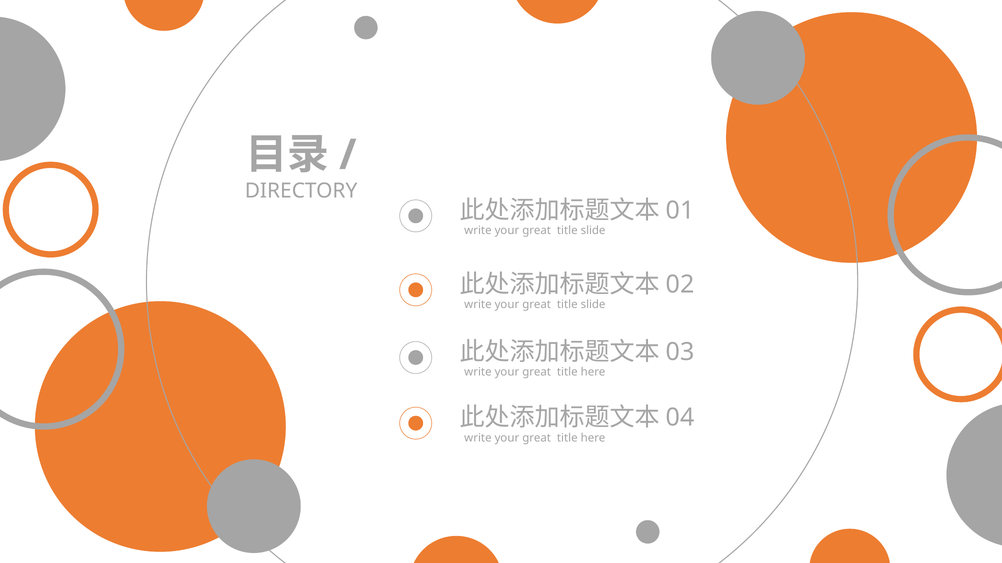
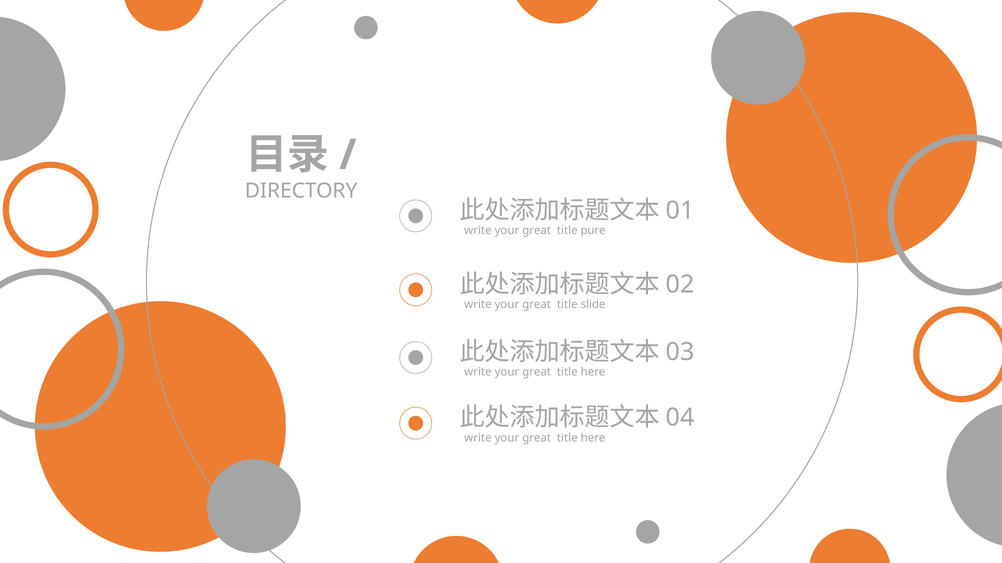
slide: slide -> pure (593, 231)
